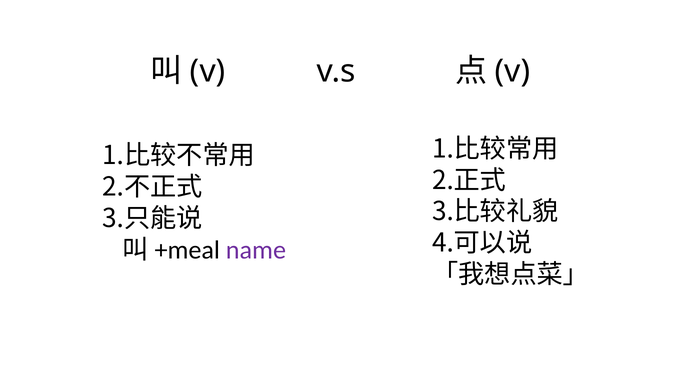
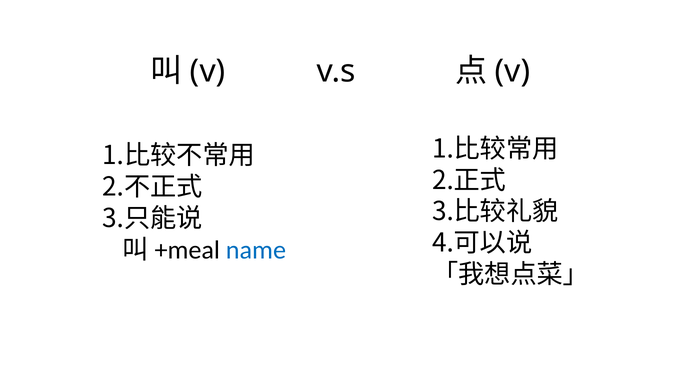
name colour: purple -> blue (256, 250)
